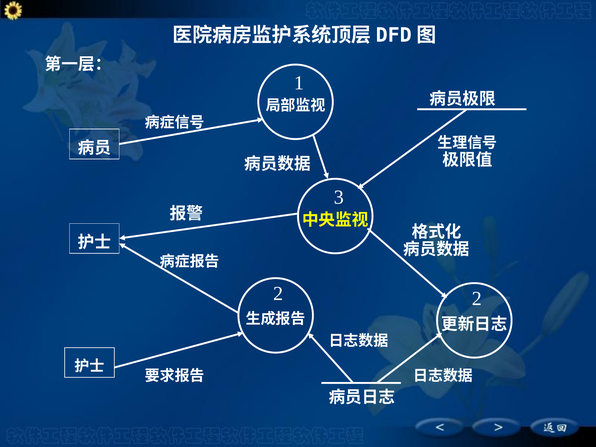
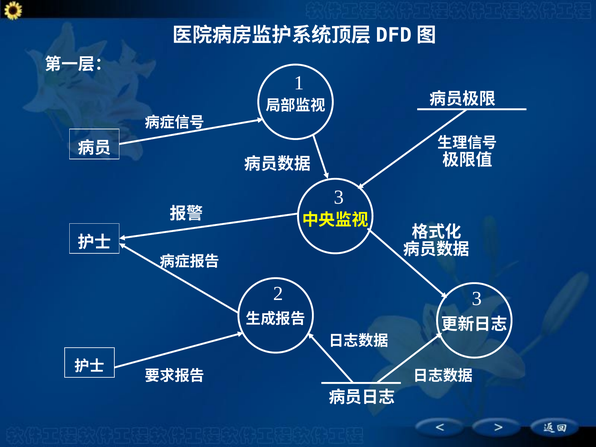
2 2: 2 -> 3 (477, 298)
